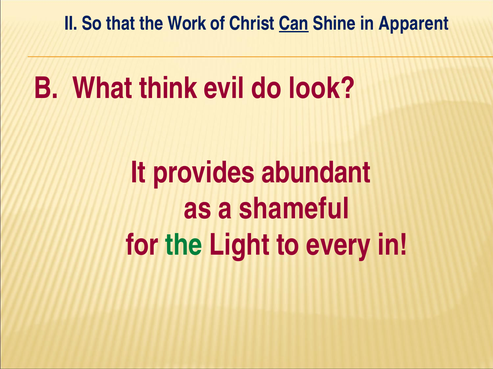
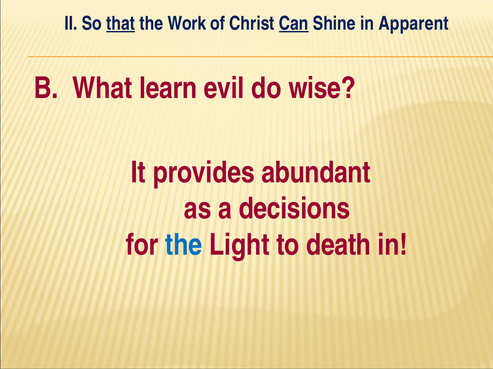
that underline: none -> present (121, 23)
think: think -> learn (168, 88)
look: look -> wise (322, 88)
shameful: shameful -> decisions (294, 209)
the colour: green -> blue (184, 245)
every: every -> death (339, 245)
